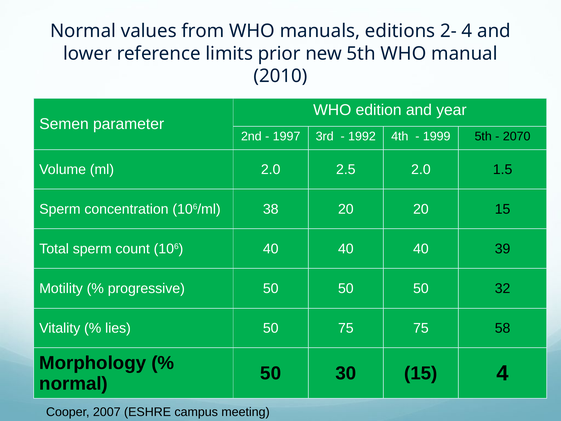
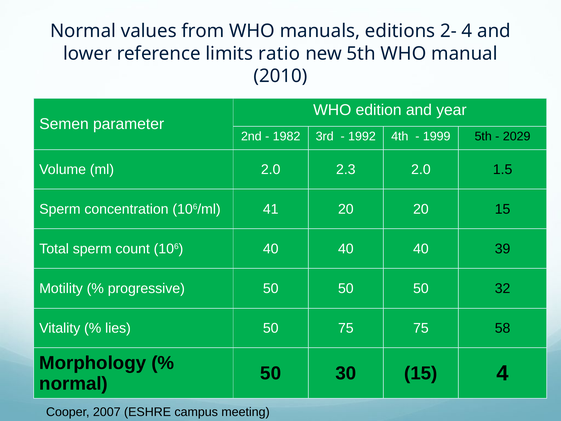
prior: prior -> ratio (279, 53)
1997: 1997 -> 1982 (287, 136)
2070: 2070 -> 2029 (517, 136)
2.5: 2.5 -> 2.3 (346, 169)
38: 38 -> 41 (271, 209)
